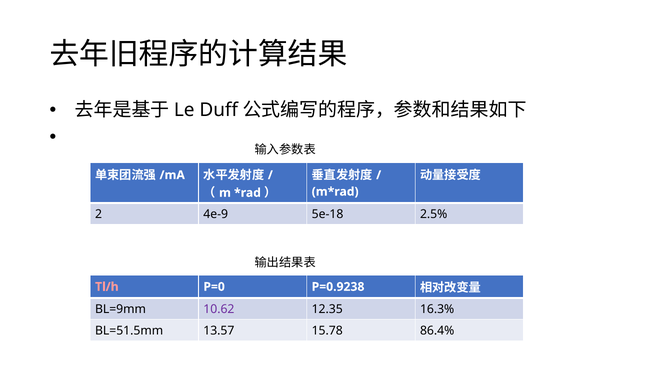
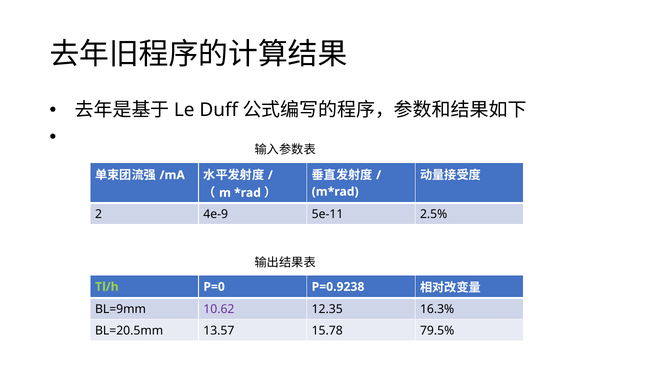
5e-18: 5e-18 -> 5e-11 (328, 214)
Tl/h colour: pink -> light green (107, 286)
BL=51.5mm: BL=51.5mm -> BL=20.5mm (129, 331)
86.4%: 86.4% -> 79.5% (437, 331)
